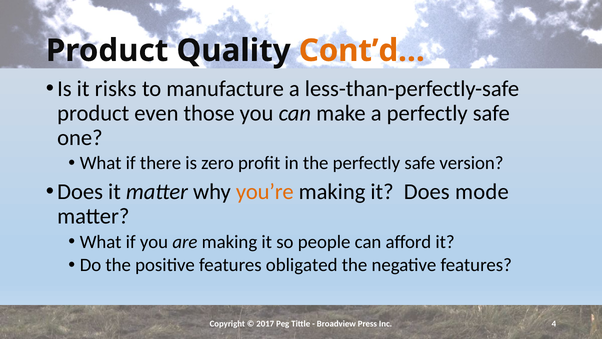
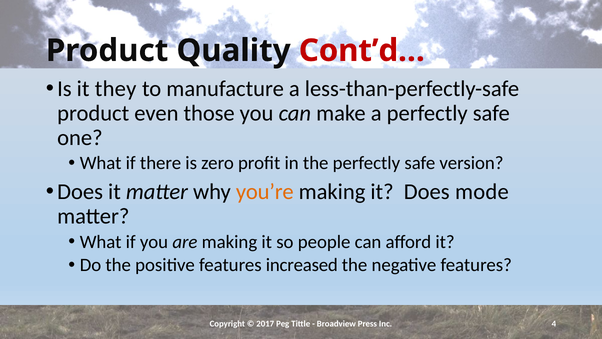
Cont’d… colour: orange -> red (362, 51)
risks: risks -> they (116, 89)
obligated: obligated -> increased (302, 265)
